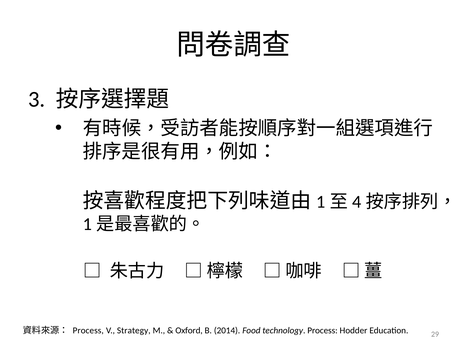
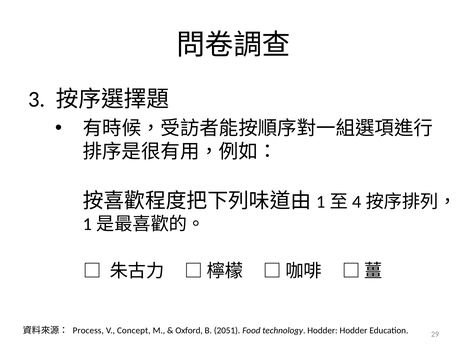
Strategy: Strategy -> Concept (134, 331)
2014: 2014 -> 2051 (227, 331)
technology Process: Process -> Hodder (322, 331)
